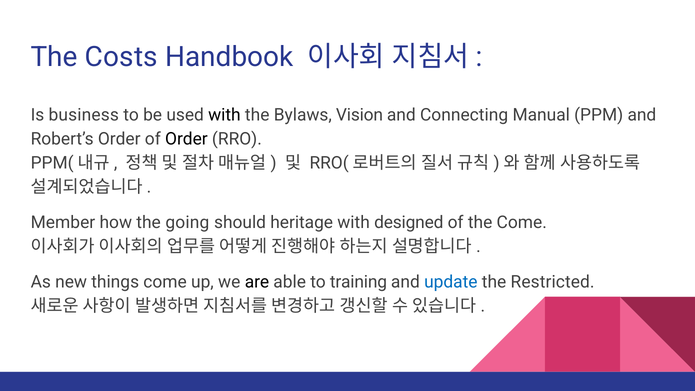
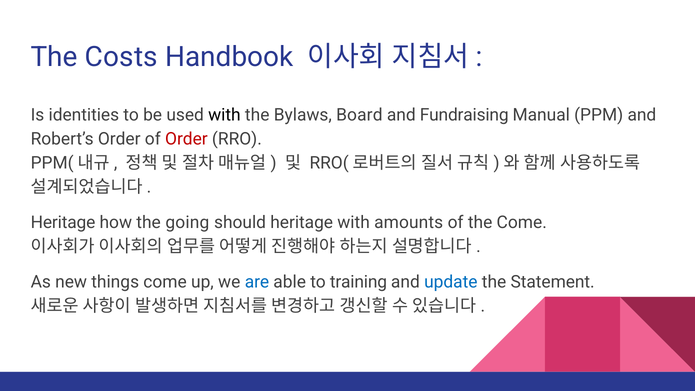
business: business -> identities (84, 115)
Vision: Vision -> Board (359, 115)
Connecting: Connecting -> Fundraising (464, 115)
Order colour: black -> red (186, 139)
Member: Member -> Heritage (63, 223)
designed: designed -> amounts (409, 223)
are colour: black -> blue (257, 282)
Restricted: Restricted -> Statement (553, 282)
